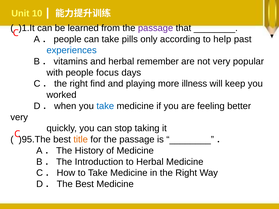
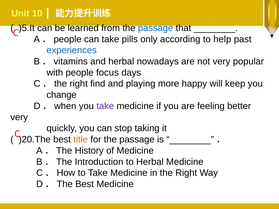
)1.It: )1.It -> )5.It (27, 28)
passage colour: purple -> blue (156, 28)
remember: remember -> nowadays (158, 62)
illness: illness -> happy (194, 84)
worked: worked -> change (62, 95)
take colour: blue -> purple (105, 106)
)95.The: )95.The -> )20.The (35, 140)
